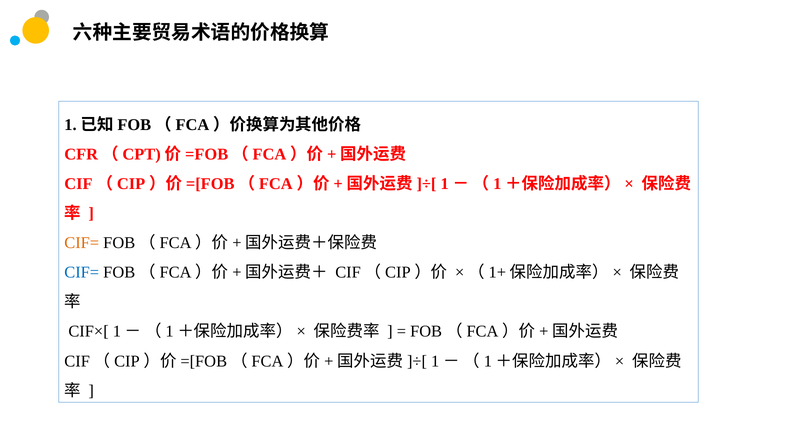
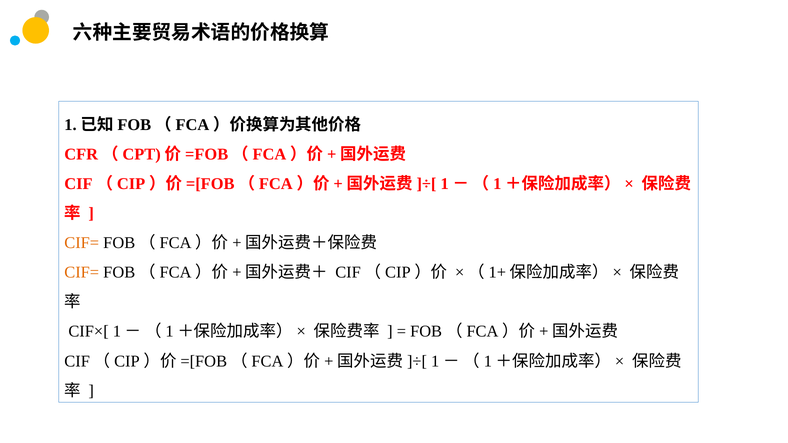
CIF= colour: blue -> orange (82, 273)
